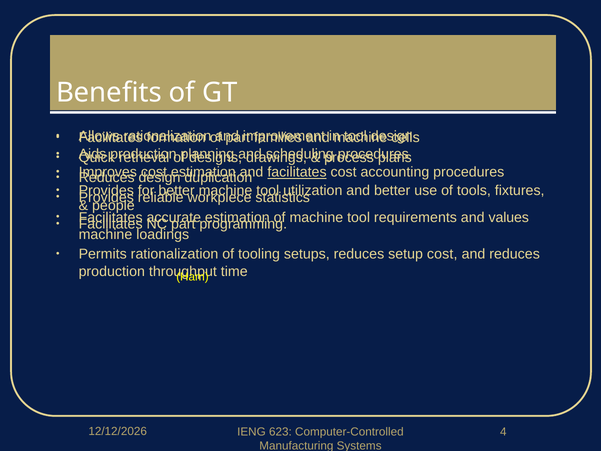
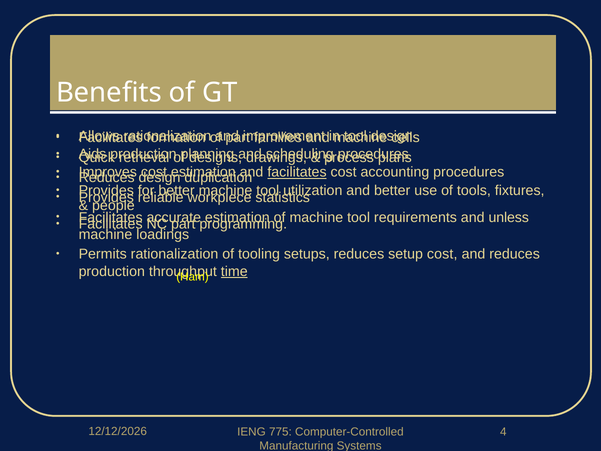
values: values -> unless (509, 217)
time underline: none -> present (234, 271)
623: 623 -> 775 (280, 432)
